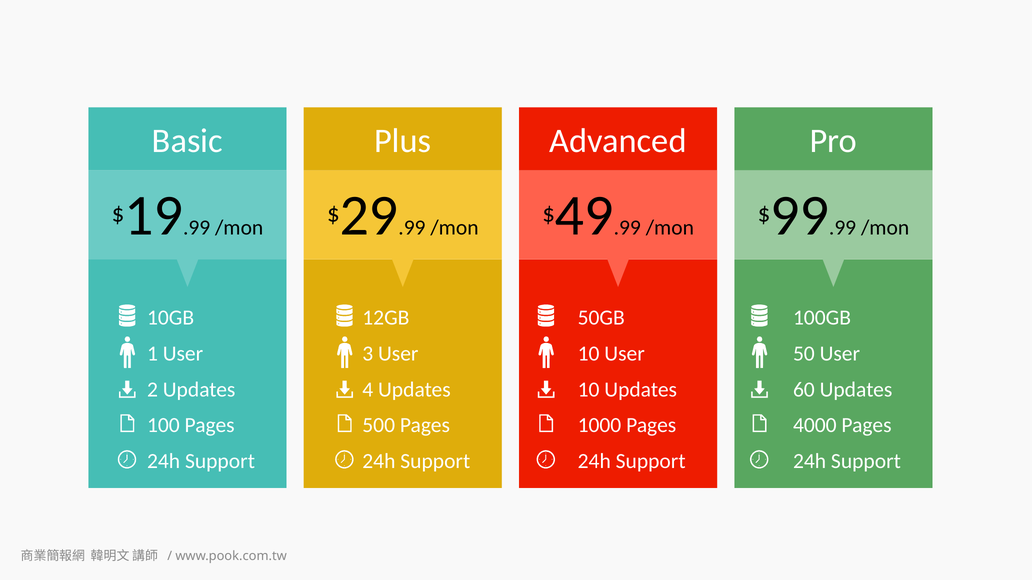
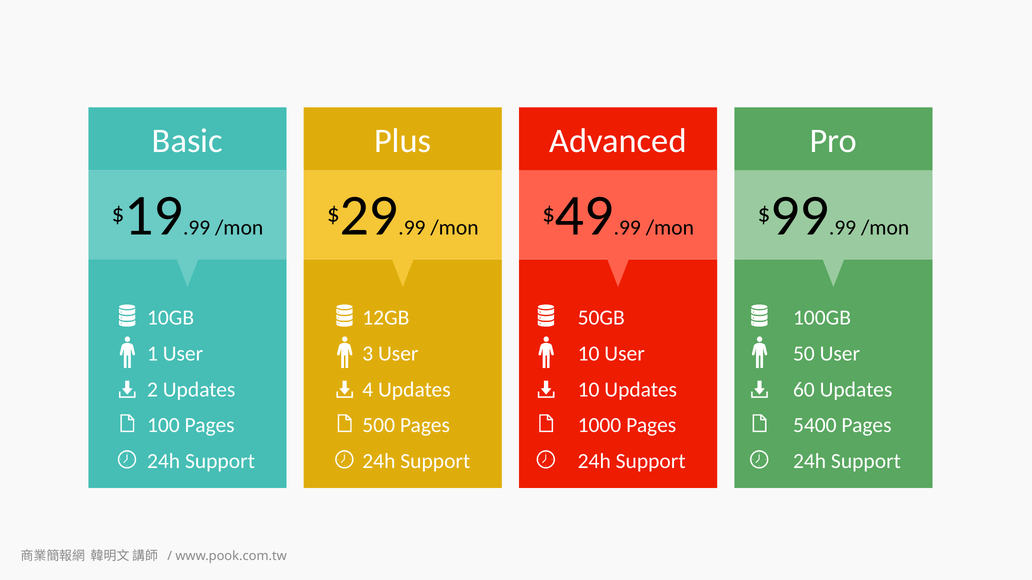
4000: 4000 -> 5400 (815, 426)
